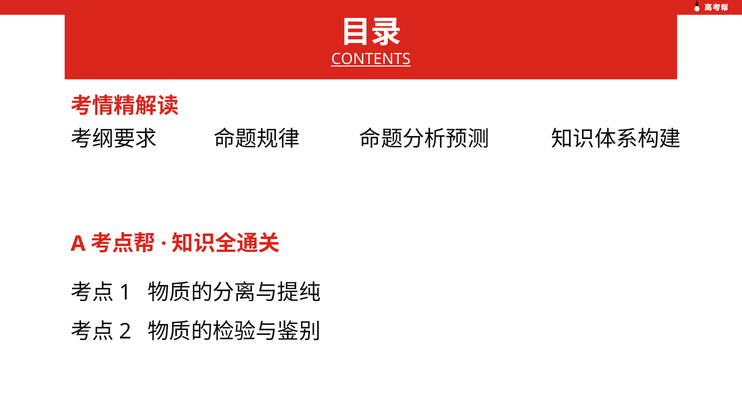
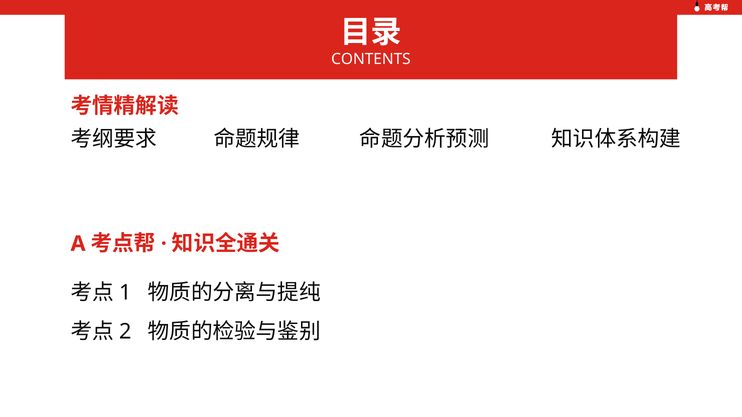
CONTENTS underline: present -> none (371, 59)
